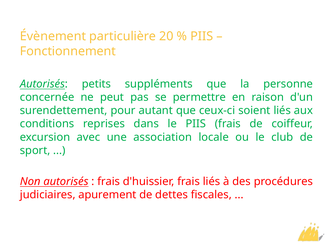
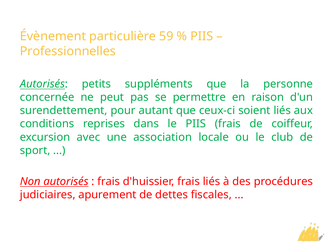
20: 20 -> 59 (166, 36)
Fonctionnement: Fonctionnement -> Professionnelles (68, 51)
